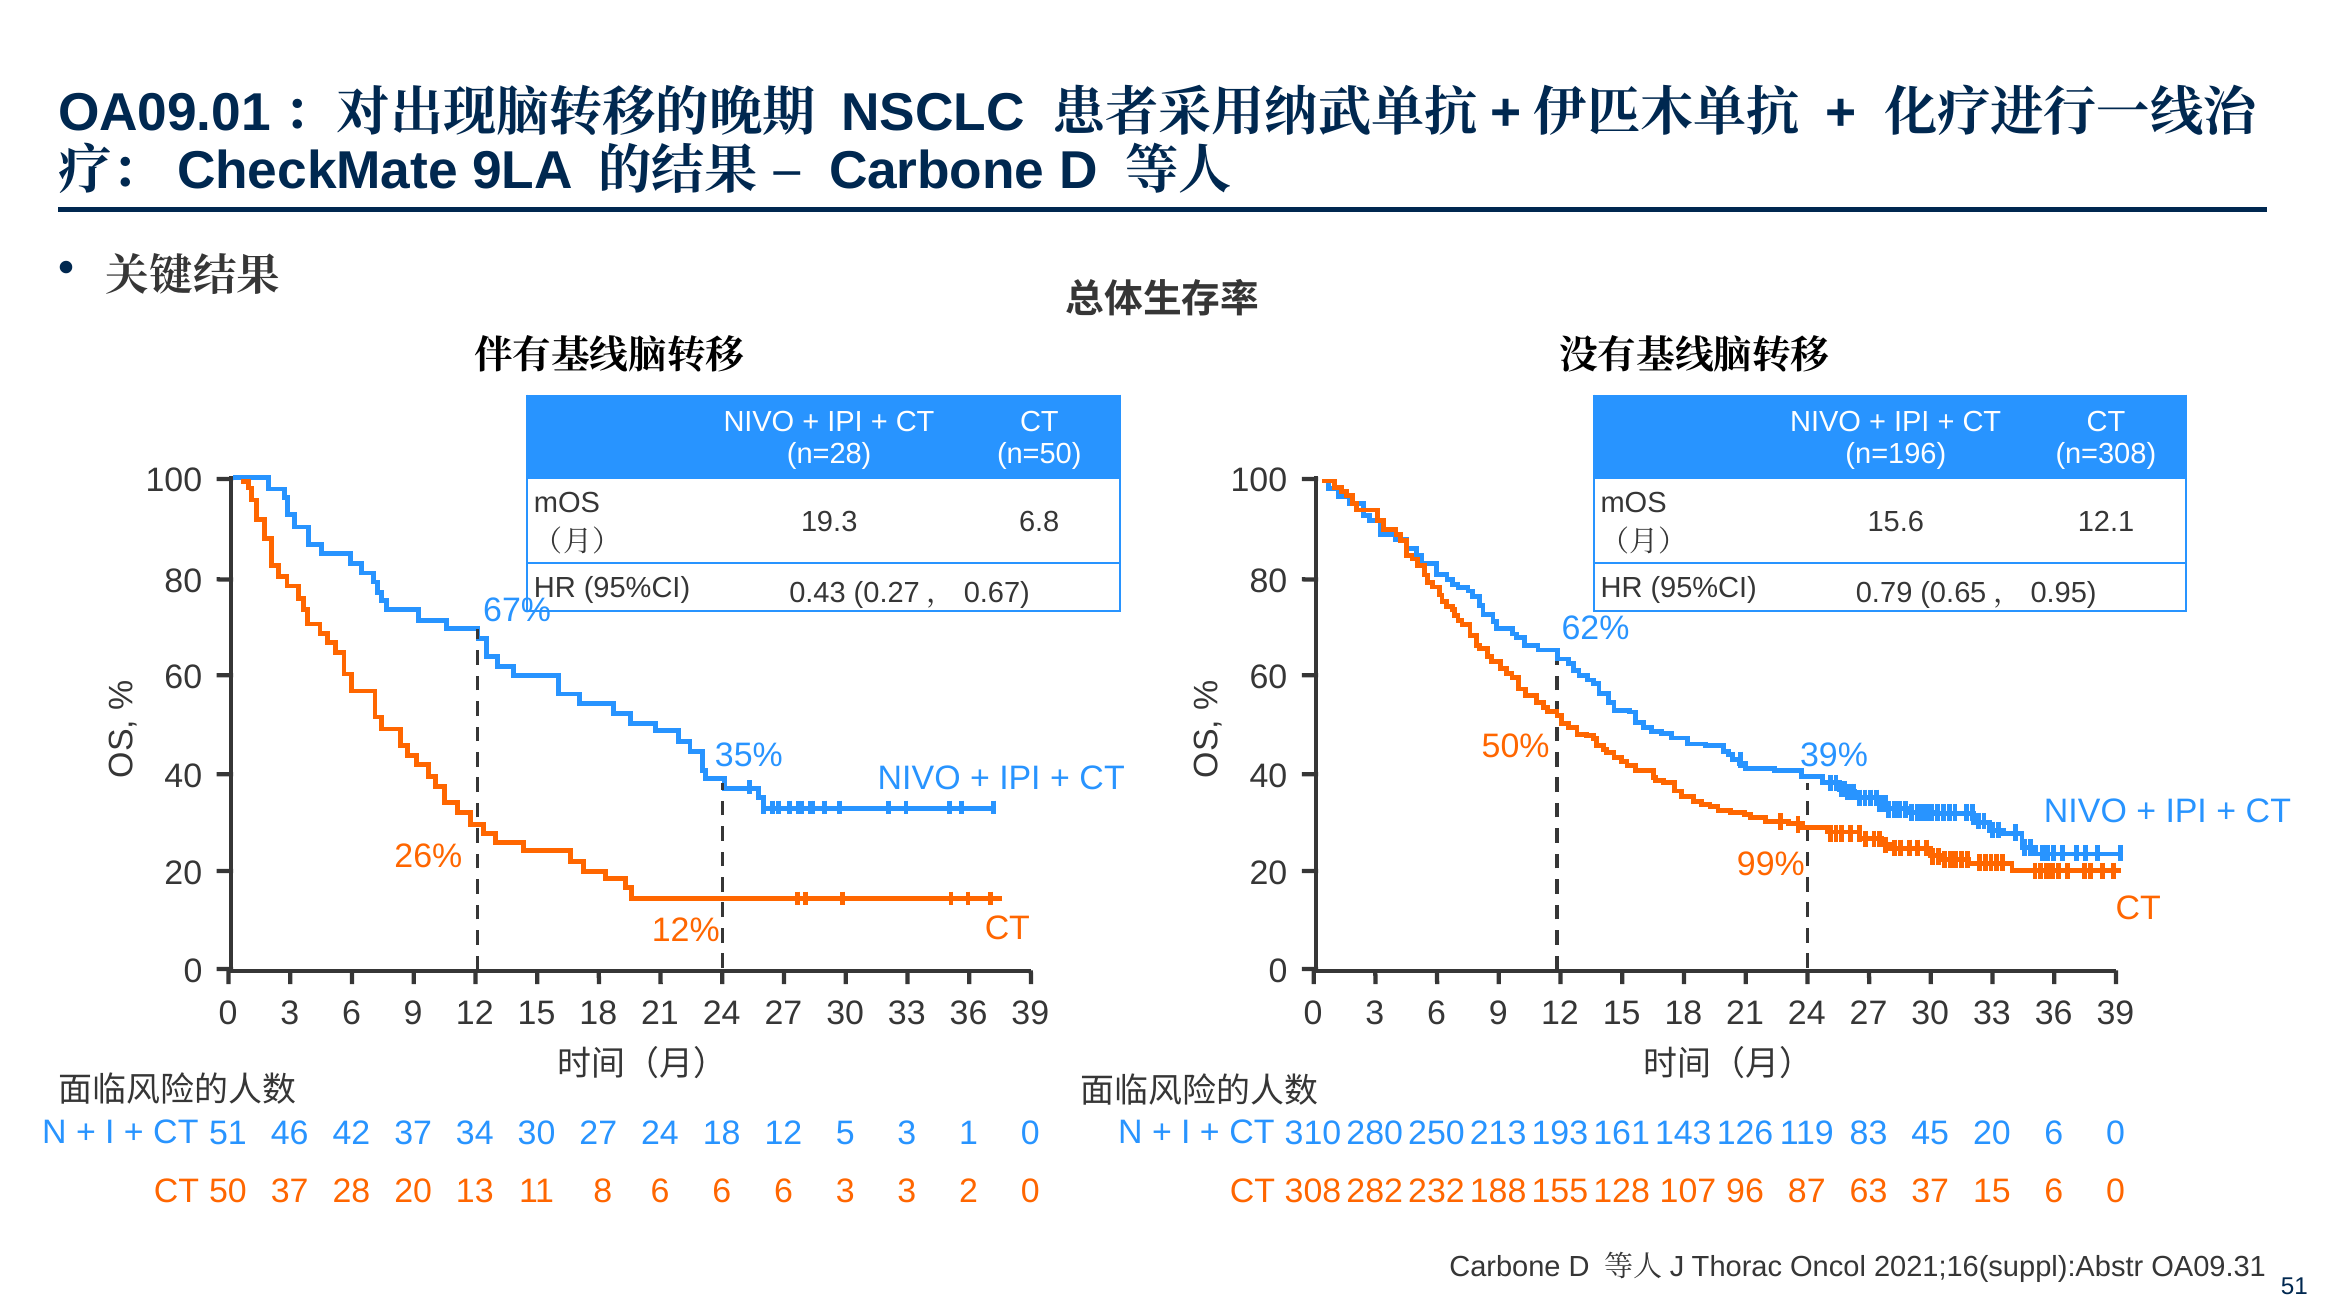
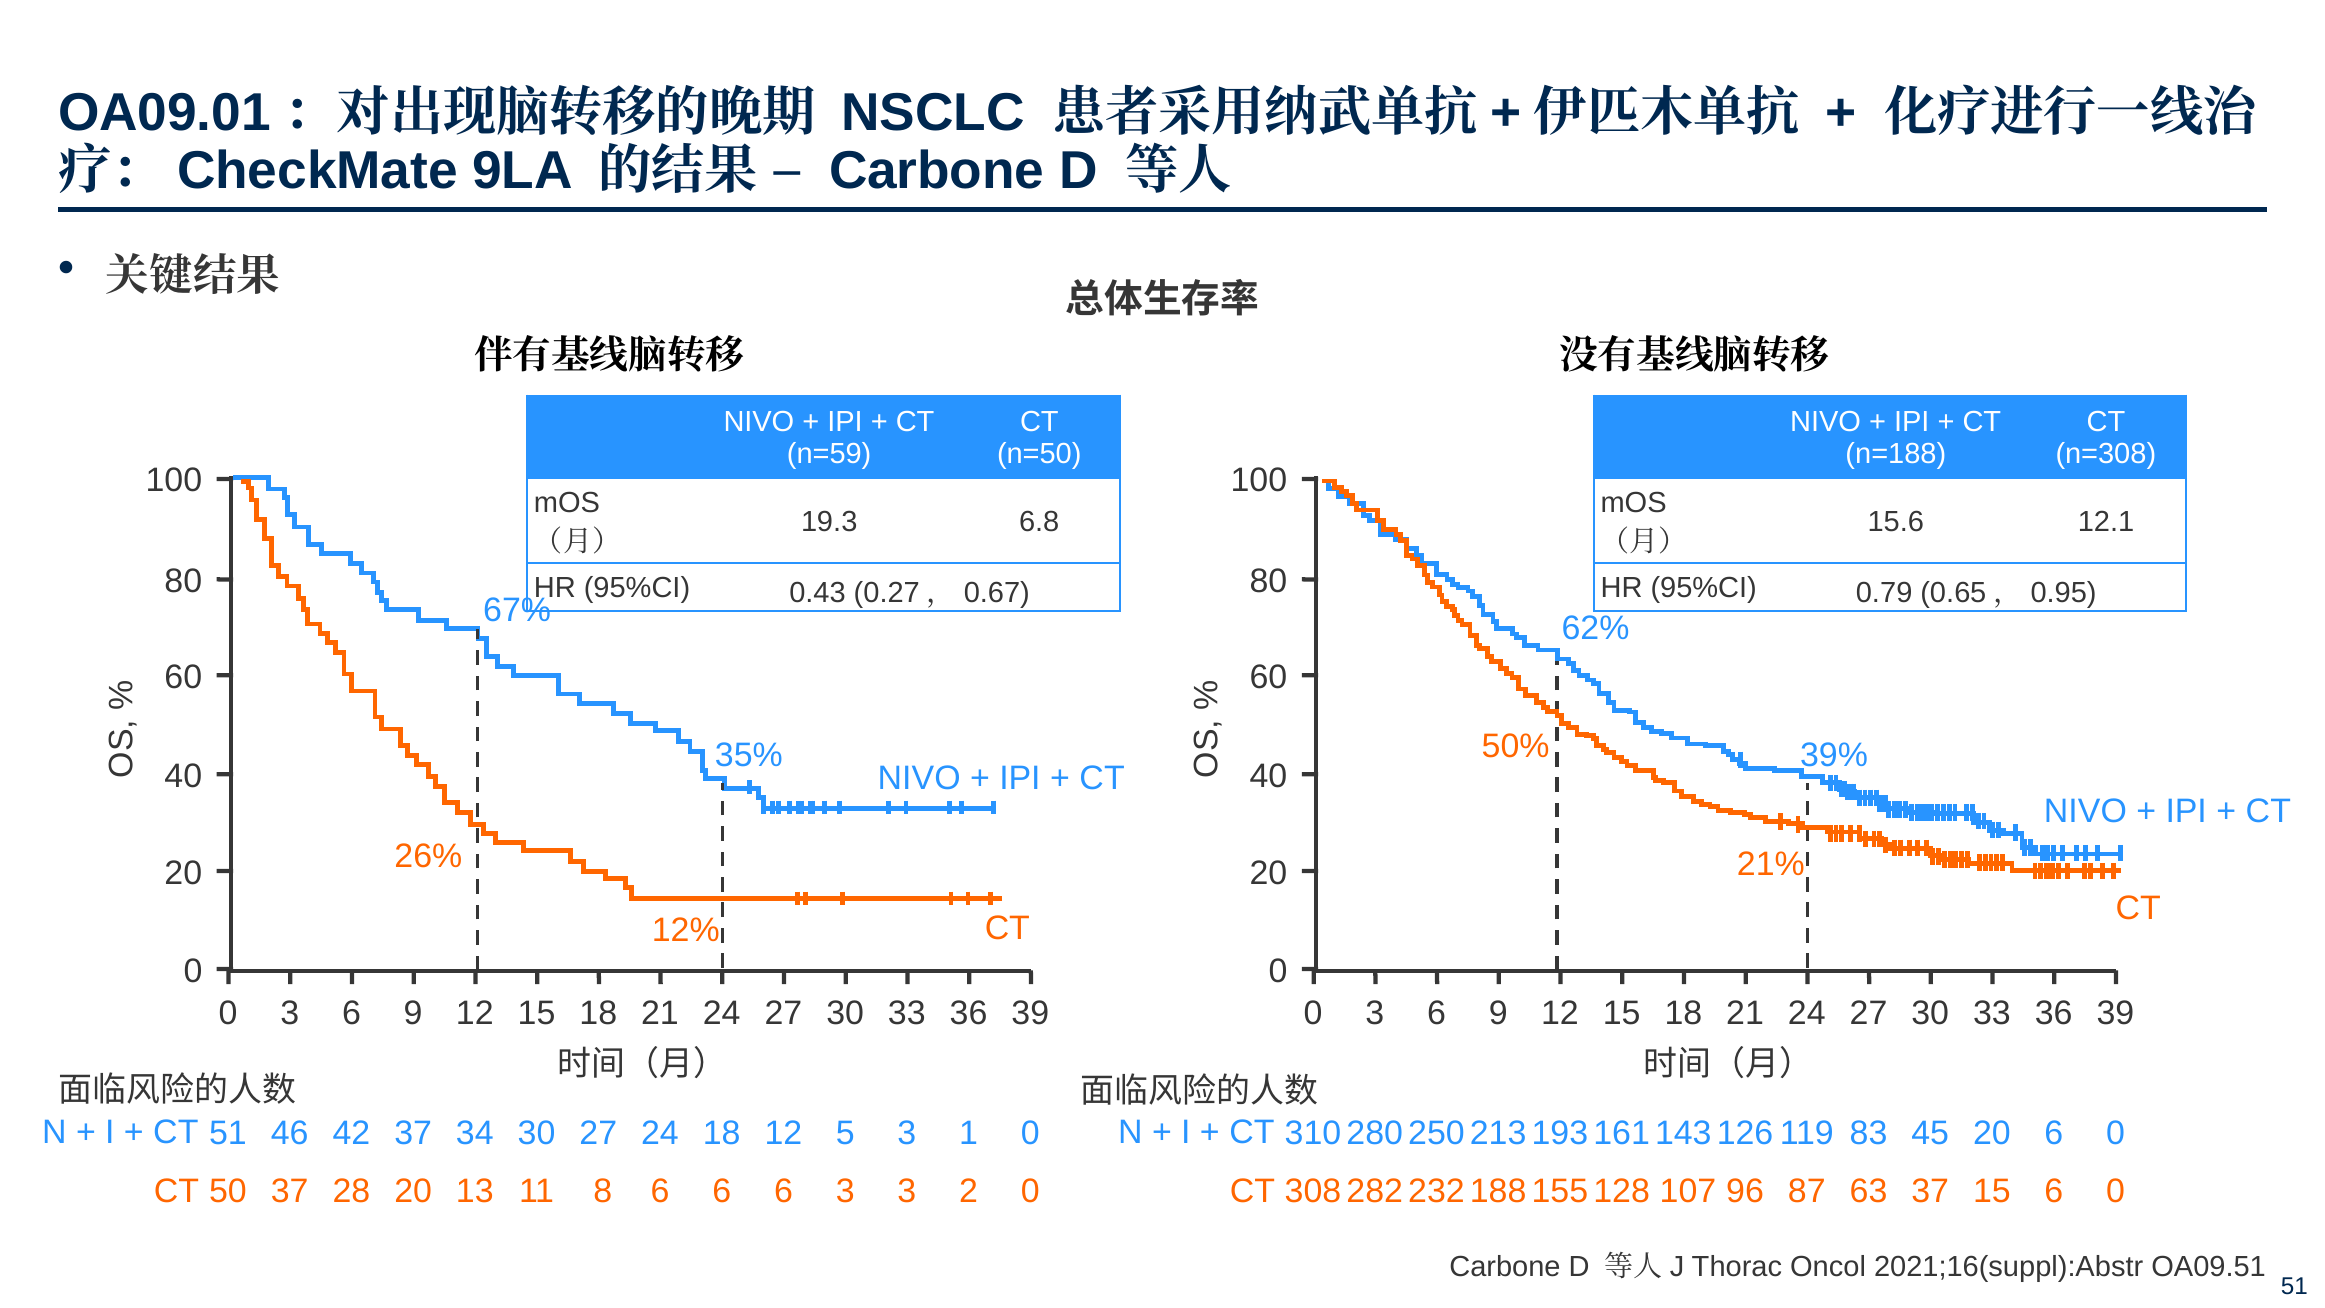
n=28: n=28 -> n=59 (829, 454)
n=196: n=196 -> n=188 (1896, 454)
99%: 99% -> 21% (1771, 864)
OA09.31: OA09.31 -> OA09.51 (2209, 1266)
